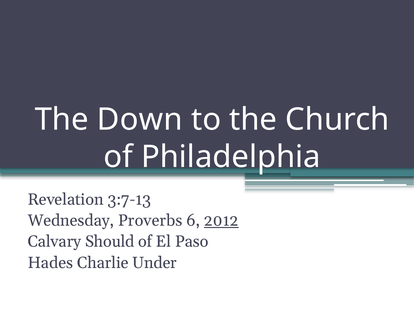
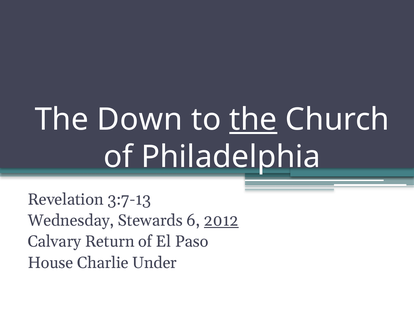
the underline: none -> present (253, 120)
Proverbs: Proverbs -> Stewards (150, 220)
Should: Should -> Return (110, 241)
Hades: Hades -> House (50, 262)
